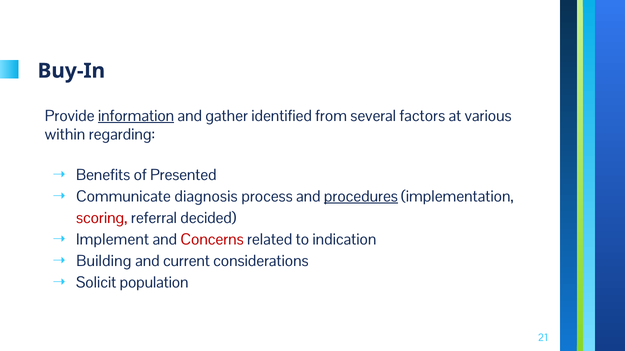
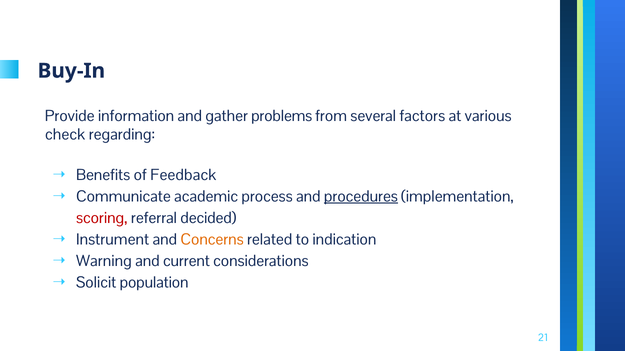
information underline: present -> none (136, 116)
identified: identified -> problems (282, 116)
within: within -> check (65, 135)
Presented: Presented -> Feedback (183, 175)
diagnosis: diagnosis -> academic (206, 197)
Implement: Implement -> Instrument (113, 240)
Concerns colour: red -> orange (212, 240)
Building: Building -> Warning (104, 261)
